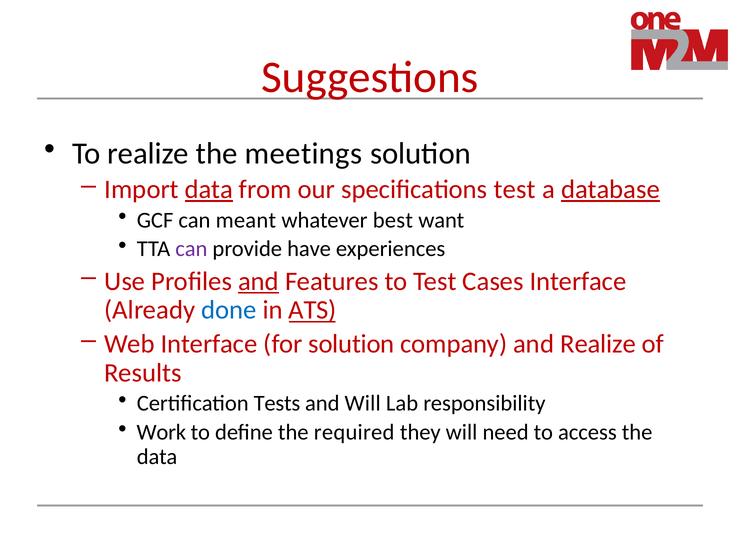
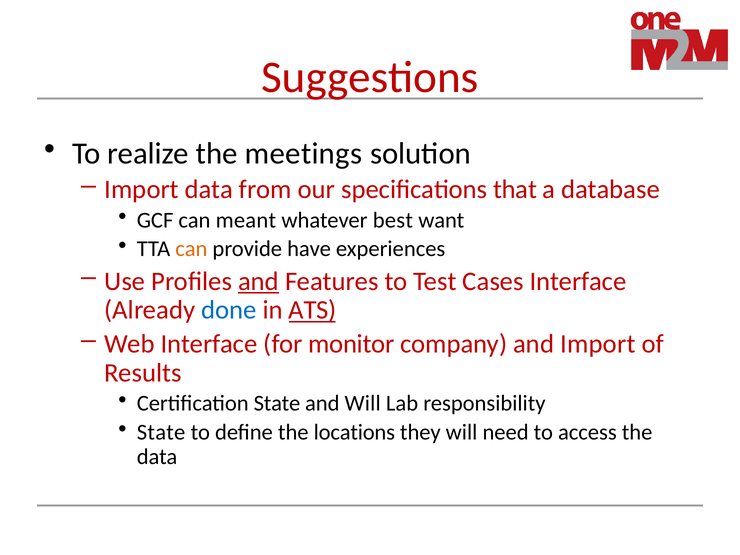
data underline: present -> none (209, 190)
specifications test: test -> that (515, 190)
database underline: present -> none (610, 190)
can colour: purple -> orange (191, 249)
for solution: solution -> monitor (351, 344)
and Realize: Realize -> Import (598, 344)
Certification Tests: Tests -> State (277, 403)
Work: Work -> State (161, 432)
required: required -> locations (354, 432)
